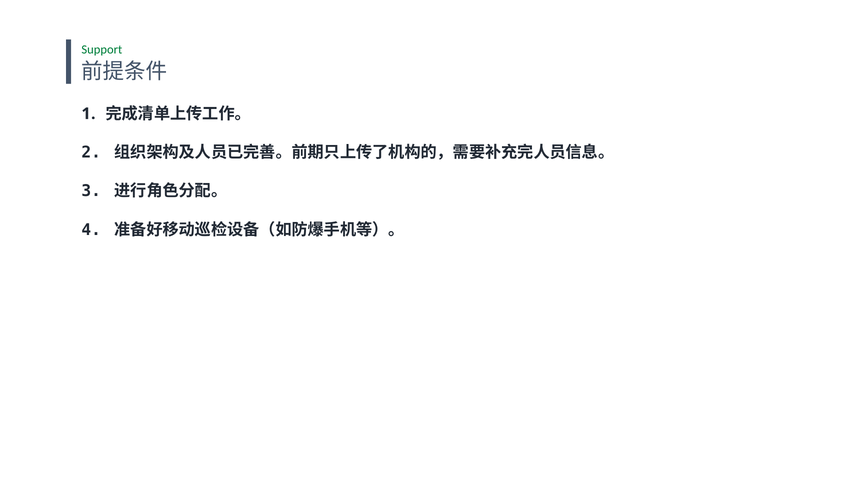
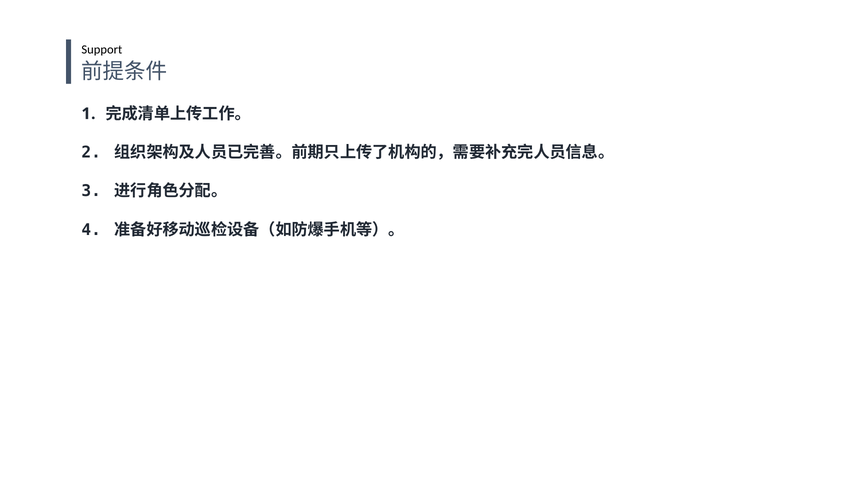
Support colour: green -> black (102, 49)
